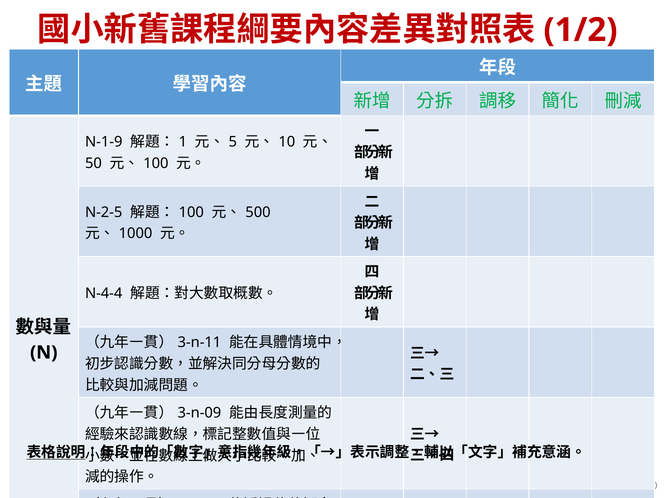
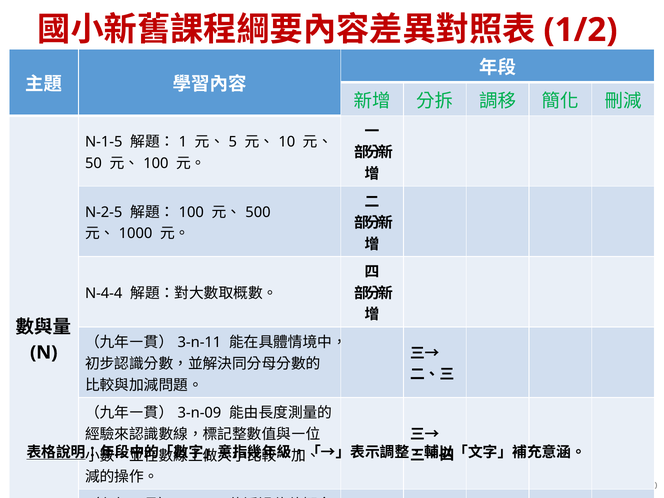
N-1-9: N-1-9 -> N-1-5 (104, 142)
